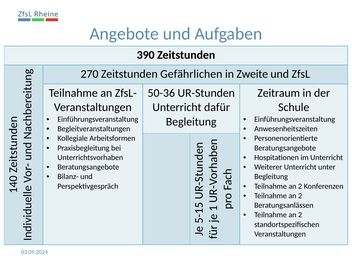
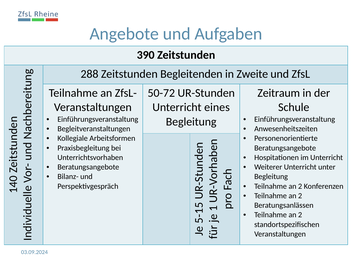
270: 270 -> 288 (89, 74)
Gefährlichen: Gefährlichen -> Begleitenden (191, 74)
50-36: 50-36 -> 50-72 (161, 93)
dafür: dafür -> eines (217, 107)
